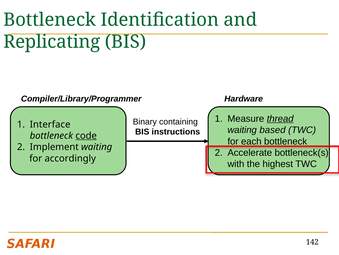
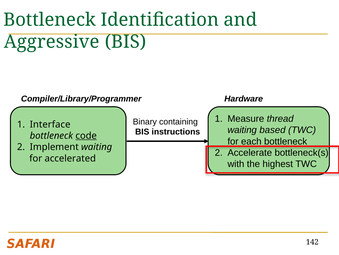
Replicating: Replicating -> Aggressive (52, 42)
thread underline: present -> none (280, 118)
accordingly: accordingly -> accelerated (70, 158)
